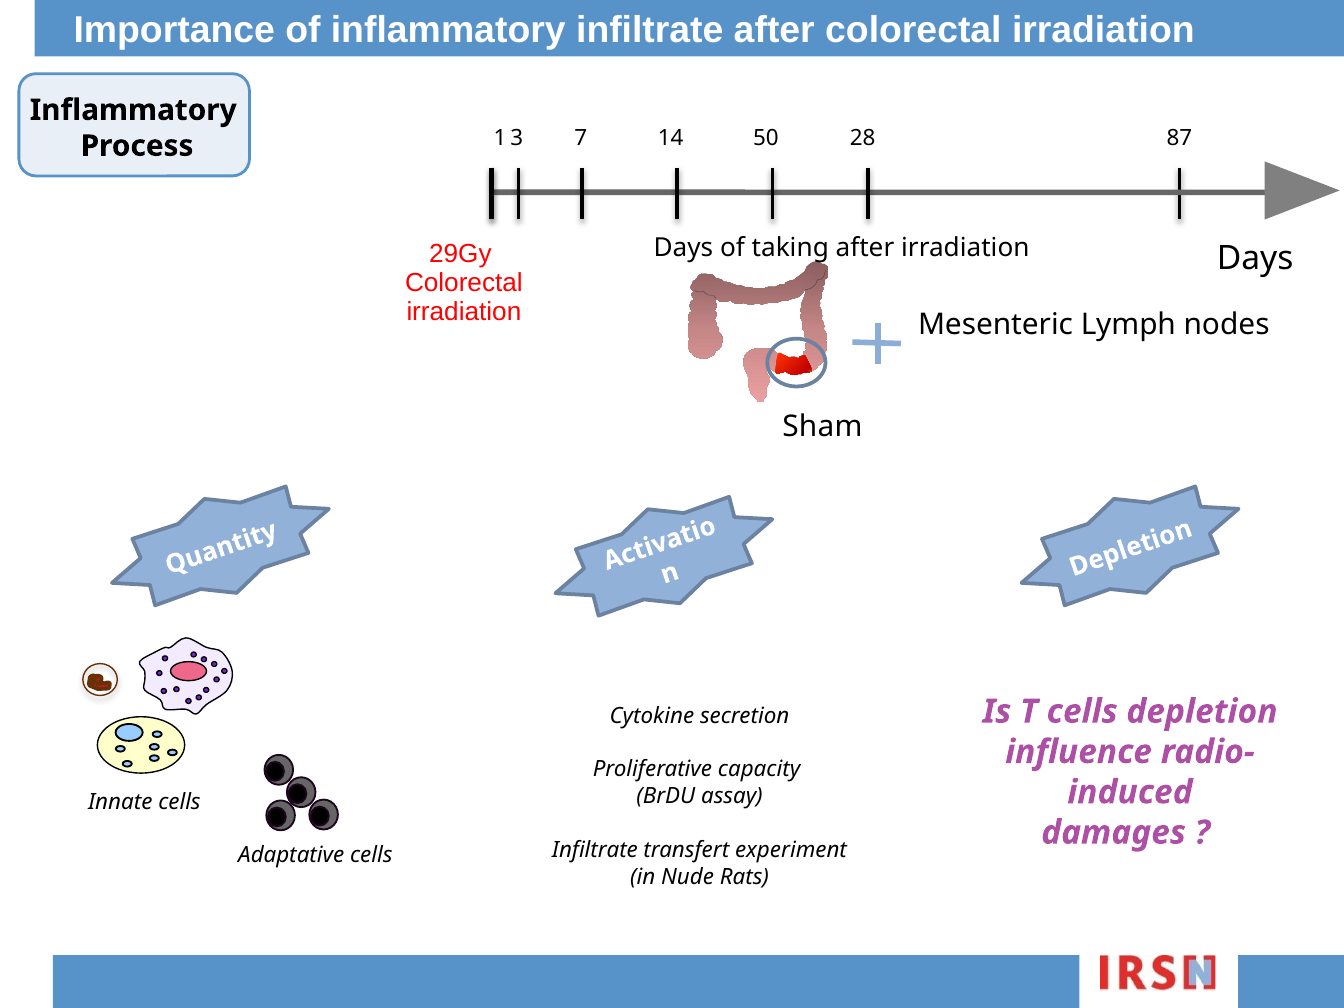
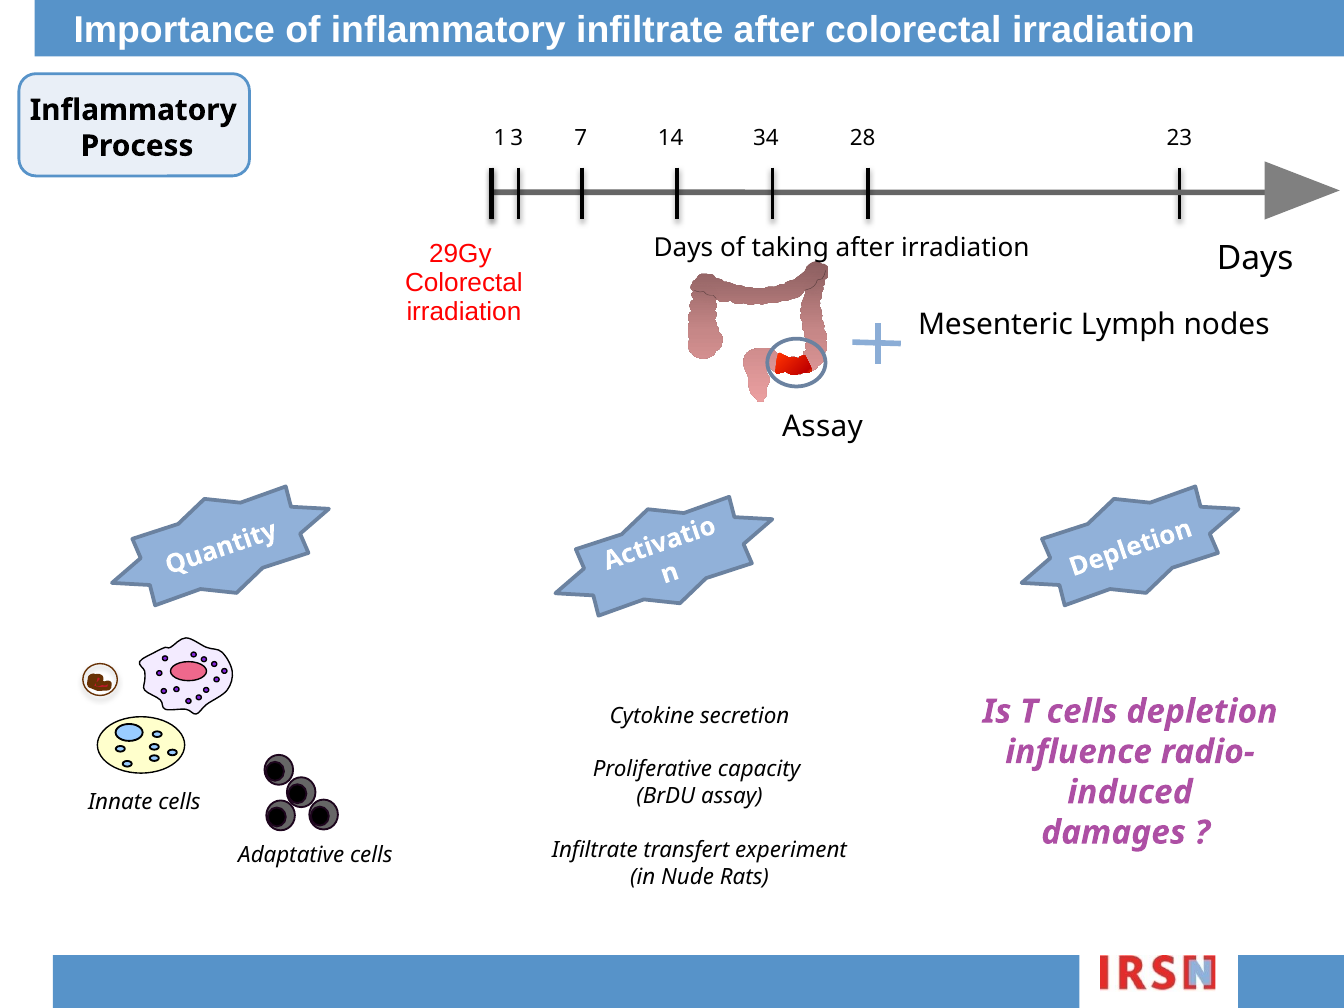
50: 50 -> 34 (766, 138)
87: 87 -> 23 (1179, 138)
Sham: Sham -> Assay (822, 427)
